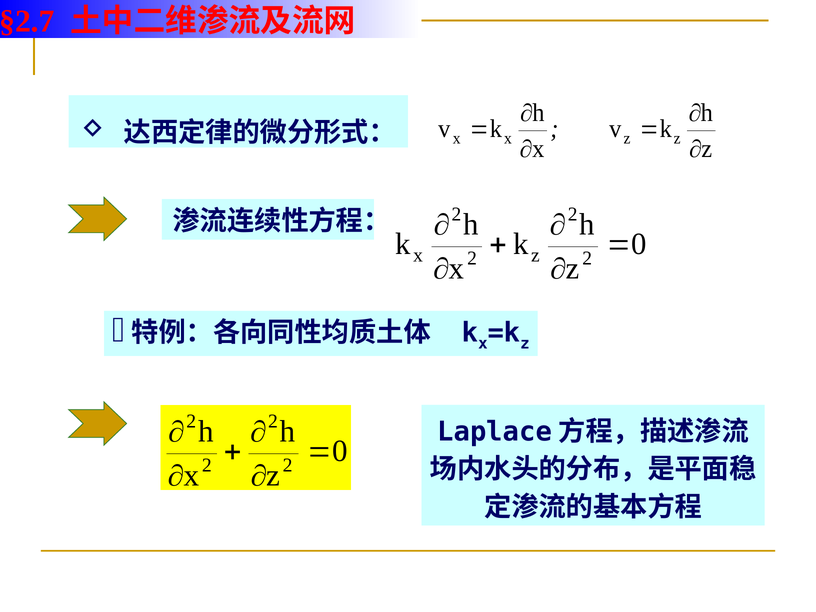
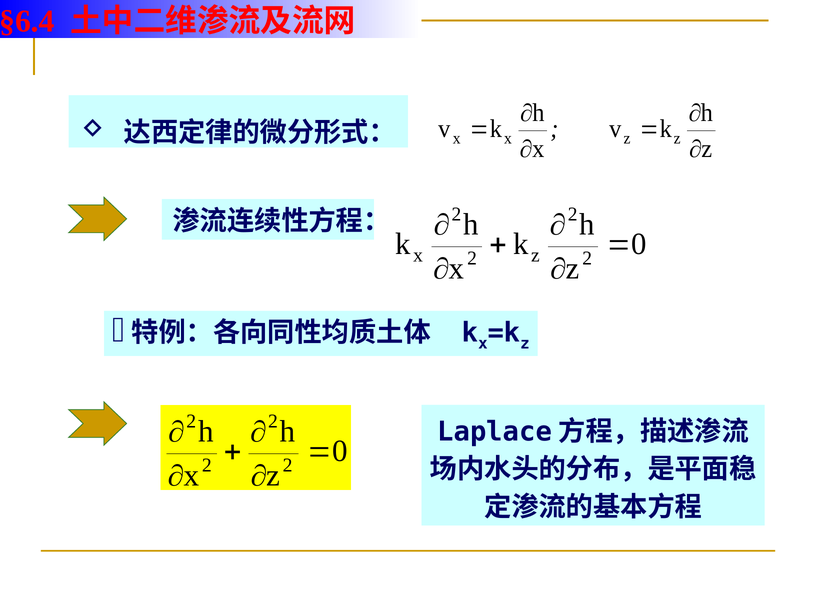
§2.7: §2.7 -> §6.4 (27, 21)
